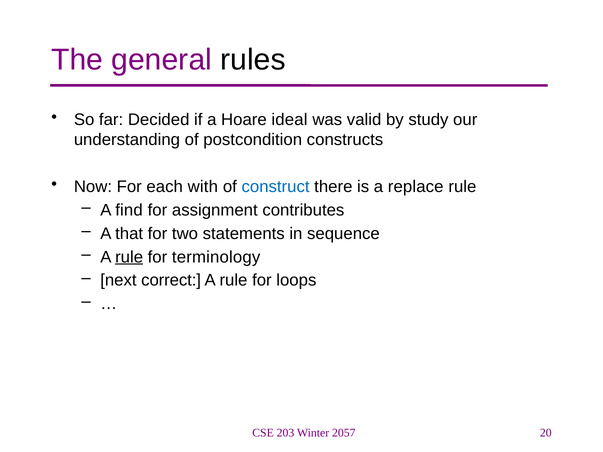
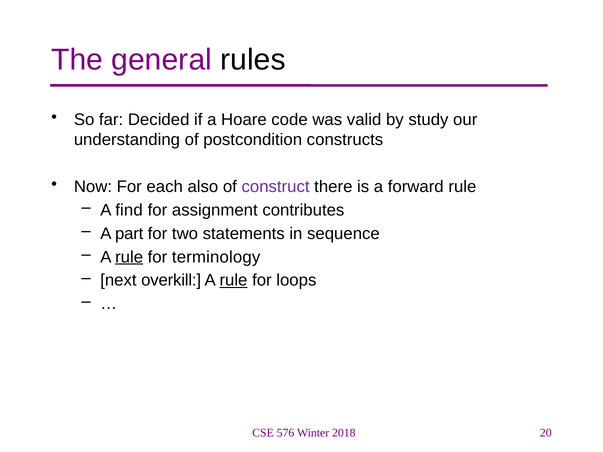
ideal: ideal -> code (290, 120)
with: with -> also (203, 187)
construct colour: blue -> purple (276, 187)
replace: replace -> forward (416, 187)
that: that -> part (129, 234)
correct: correct -> overkill (171, 281)
rule underline: none -> present (233, 281)
203: 203 -> 576 (285, 433)
2057: 2057 -> 2018 (344, 433)
